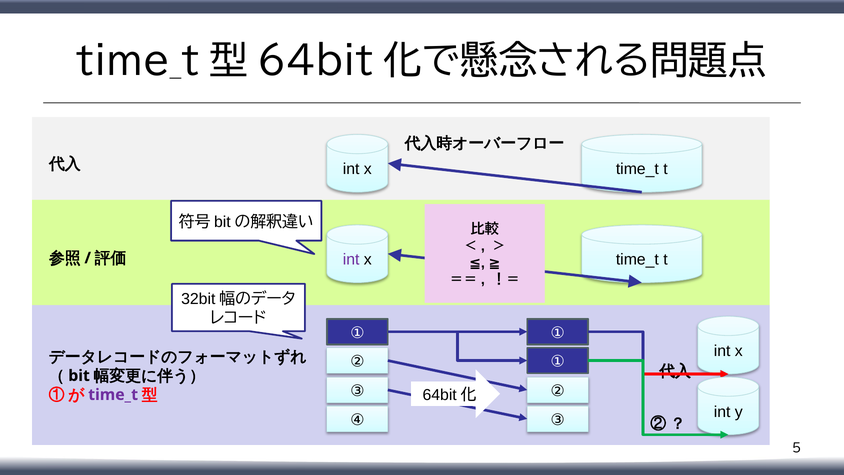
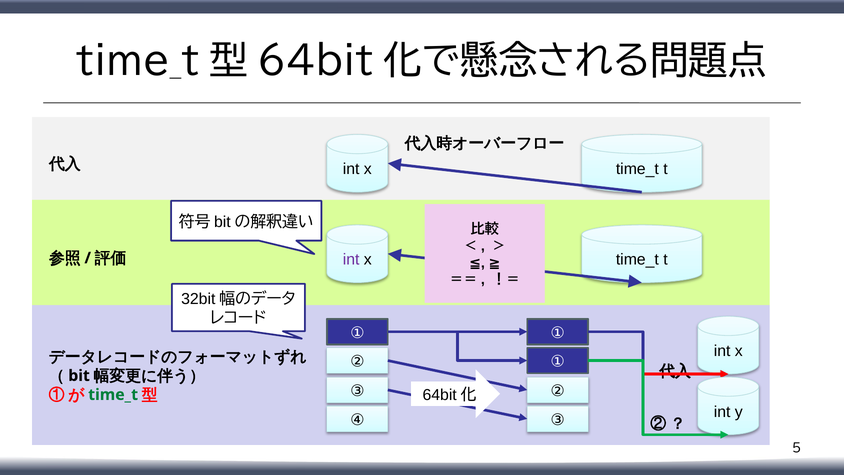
time_t colour: purple -> green (113, 395)
